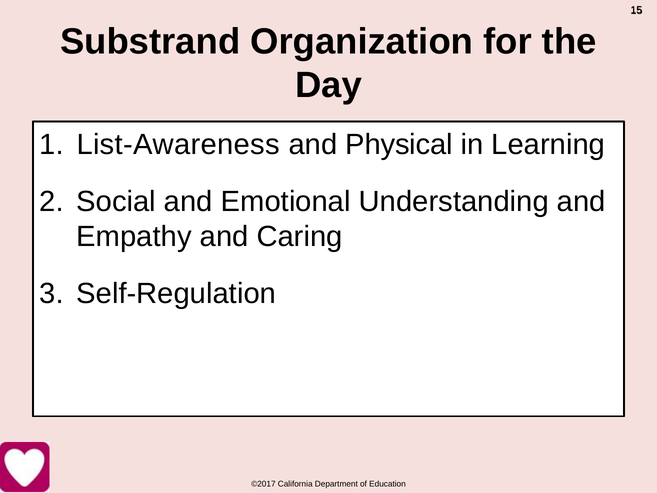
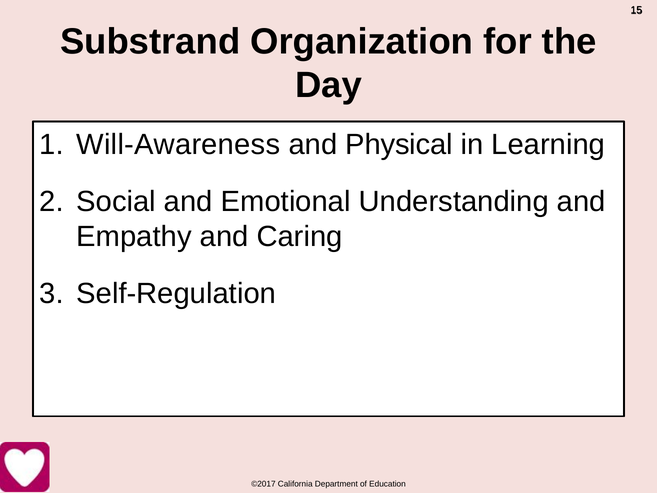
List-Awareness: List-Awareness -> Will-Awareness (178, 144)
